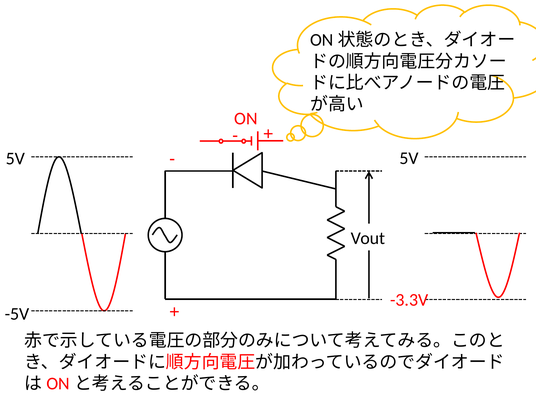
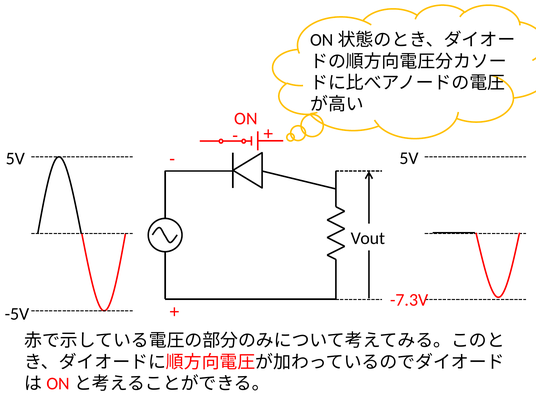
-3.3V: -3.3V -> -7.3V (409, 300)
